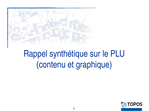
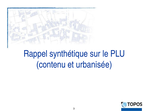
graphique: graphique -> urbanisée (94, 65)
